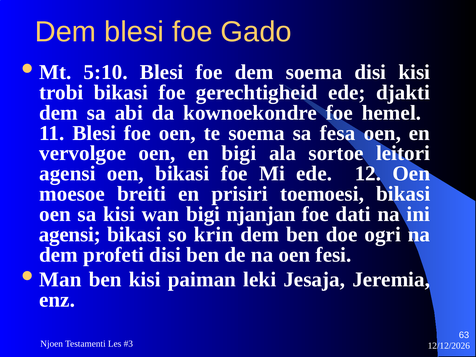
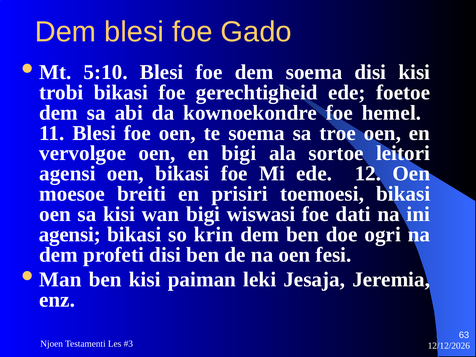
djakti: djakti -> foetoe (403, 92)
fesa: fesa -> troe (338, 133)
njanjan: njanjan -> wiswasi (261, 214)
